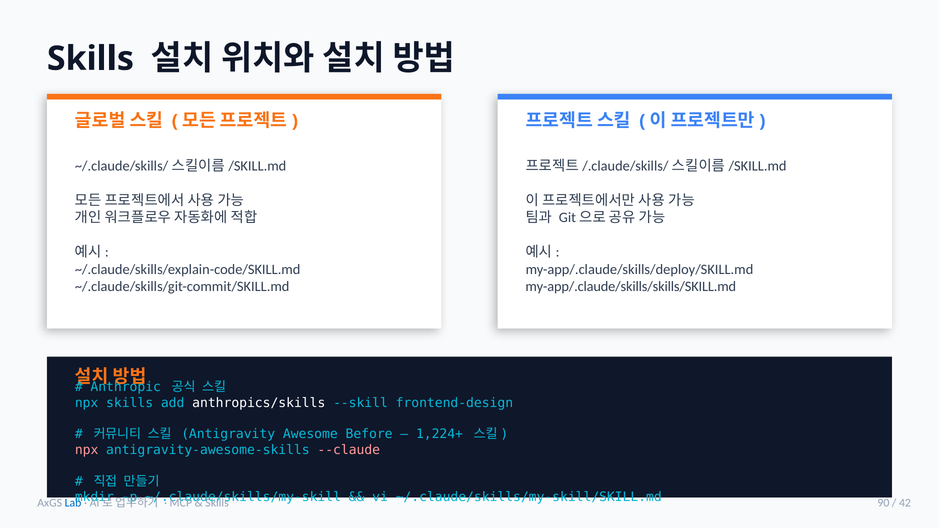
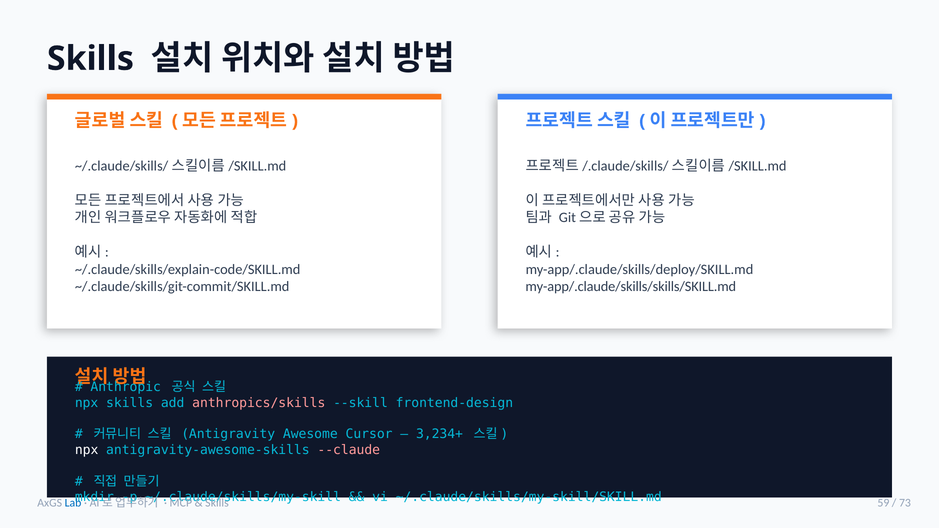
anthropics/skills colour: white -> pink (259, 403)
Before: Before -> Cursor (369, 434)
1,224+: 1,224+ -> 3,234+ (439, 434)
npx colour: pink -> white (87, 450)
90: 90 -> 59 (883, 503)
42: 42 -> 73 (905, 503)
